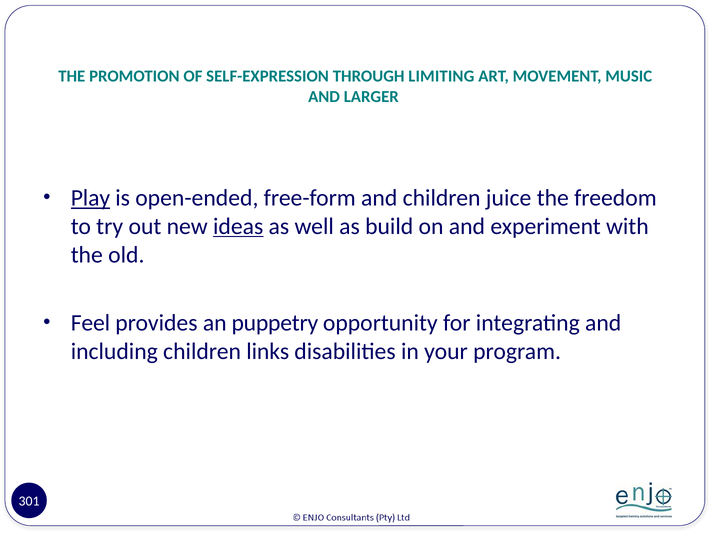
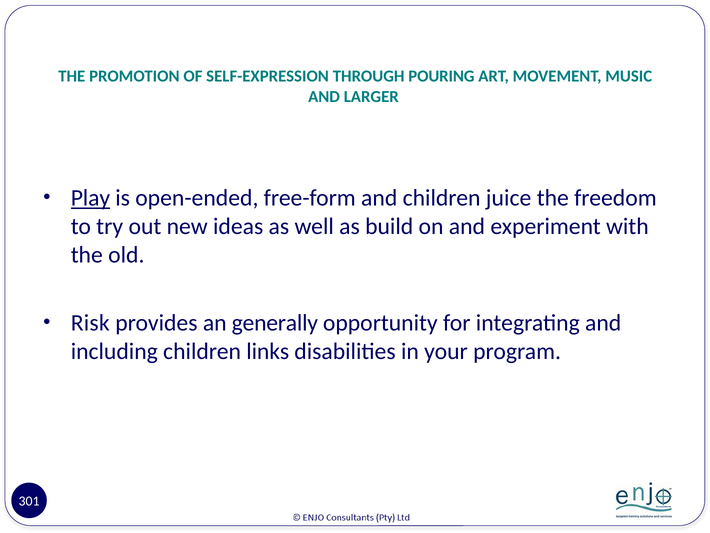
LIMITING: LIMITING -> POURING (441, 76)
ideas underline: present -> none (238, 226)
Feel: Feel -> Risk (90, 323)
puppetry: puppetry -> generally (275, 323)
